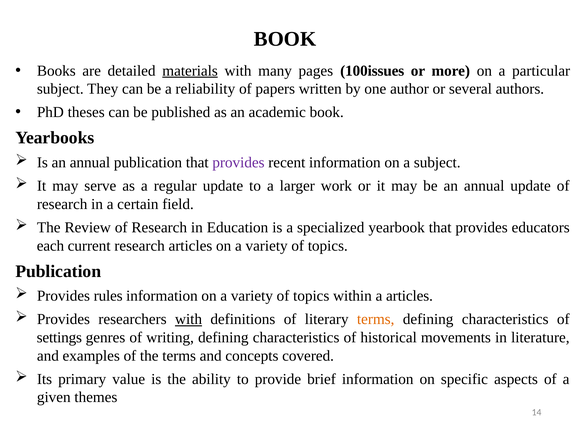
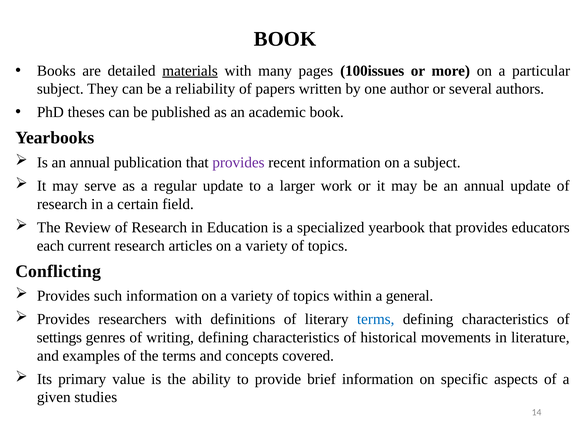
Publication: Publication -> Conflicting (58, 271)
rules: rules -> such (108, 296)
a articles: articles -> general (410, 296)
with underline: present -> none (189, 319)
terms colour: orange -> blue (376, 319)
themes: themes -> studies (96, 397)
